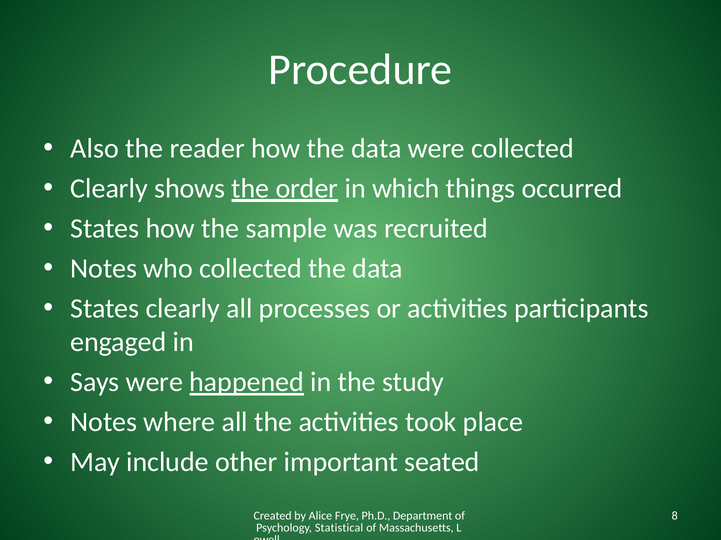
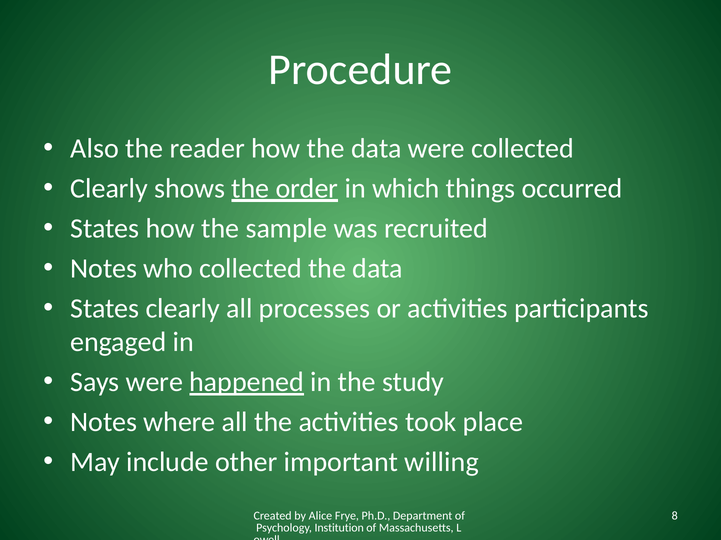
seated: seated -> willing (442, 463)
Statistical: Statistical -> Institution (339, 528)
